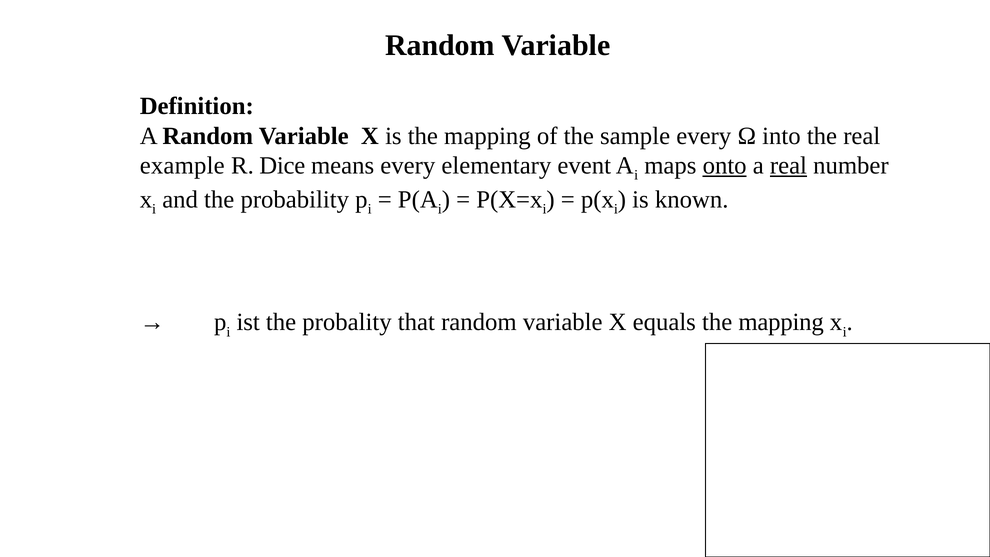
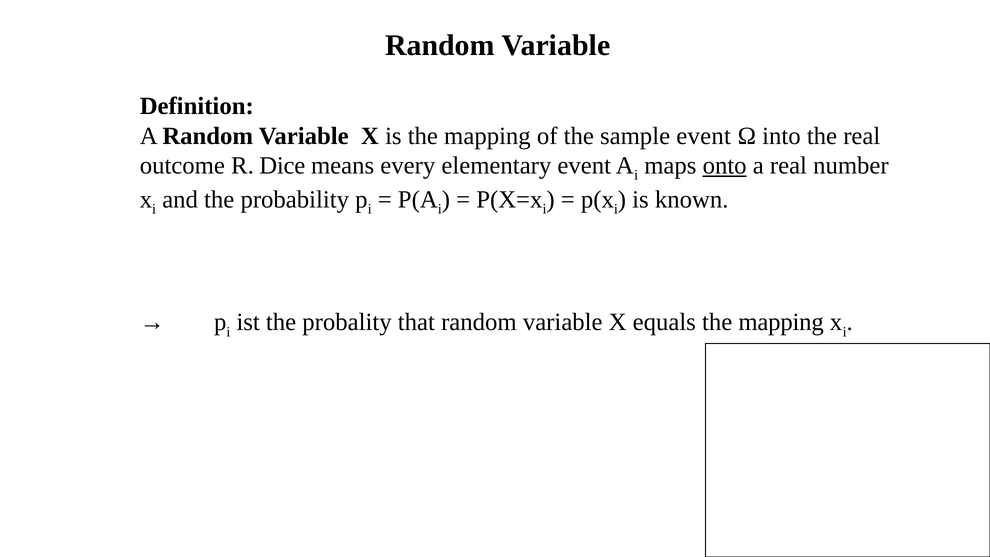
sample every: every -> event (704, 136)
example: example -> outcome (182, 166)
real underline: present -> none (788, 166)
